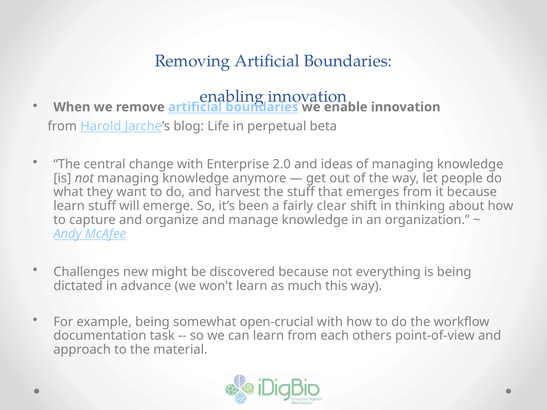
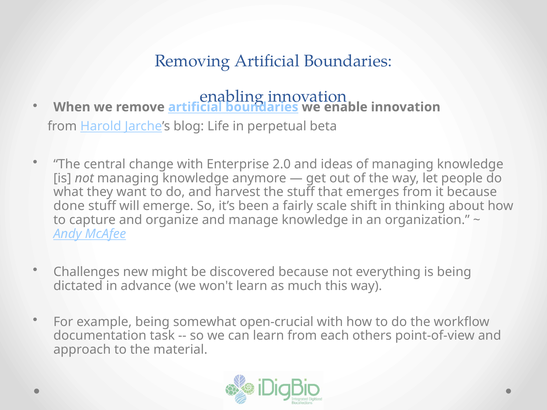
learn: learn -> done (69, 206)
clear: clear -> scale (332, 206)
